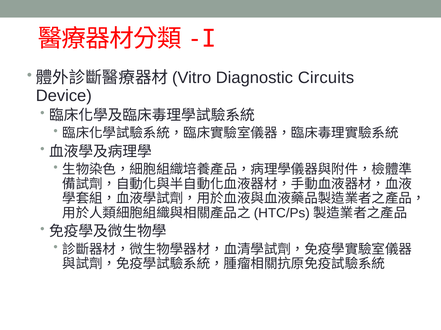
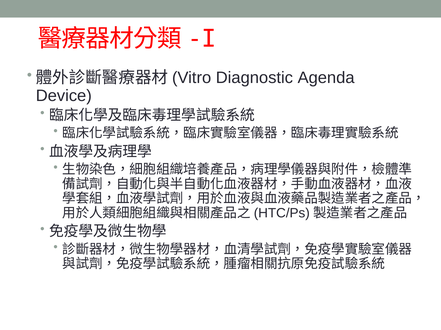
Circuits: Circuits -> Agenda (326, 78)
